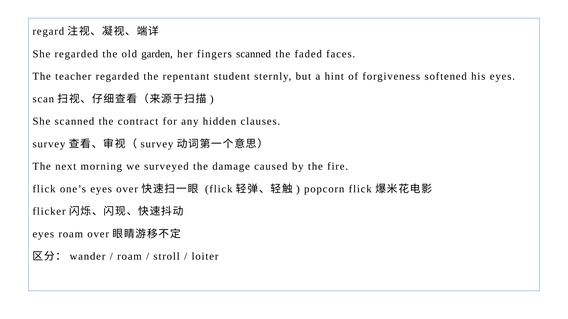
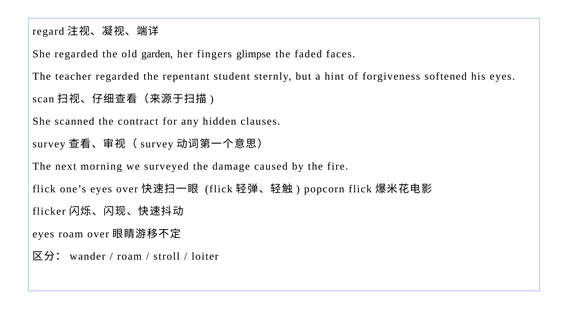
fingers scanned: scanned -> glimpse (254, 54)
